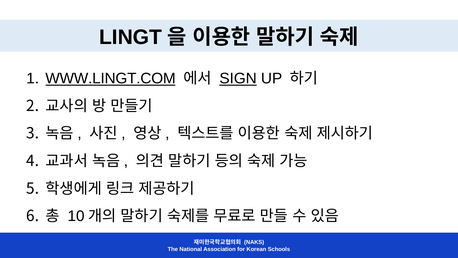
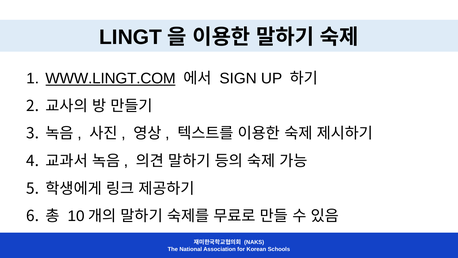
SIGN underline: present -> none (238, 78)
